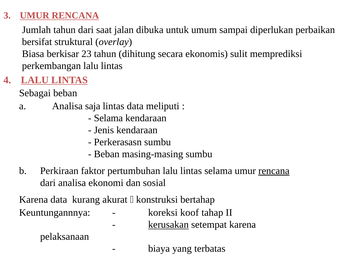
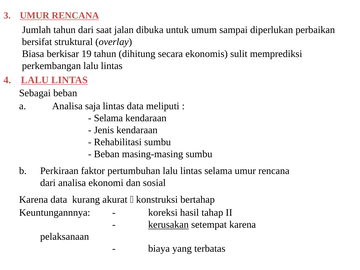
23: 23 -> 19 (86, 54)
Perkerasasn: Perkerasasn -> Rehabilitasi (118, 142)
rencana underline: present -> none (274, 171)
koof: koof -> hasil (190, 213)
